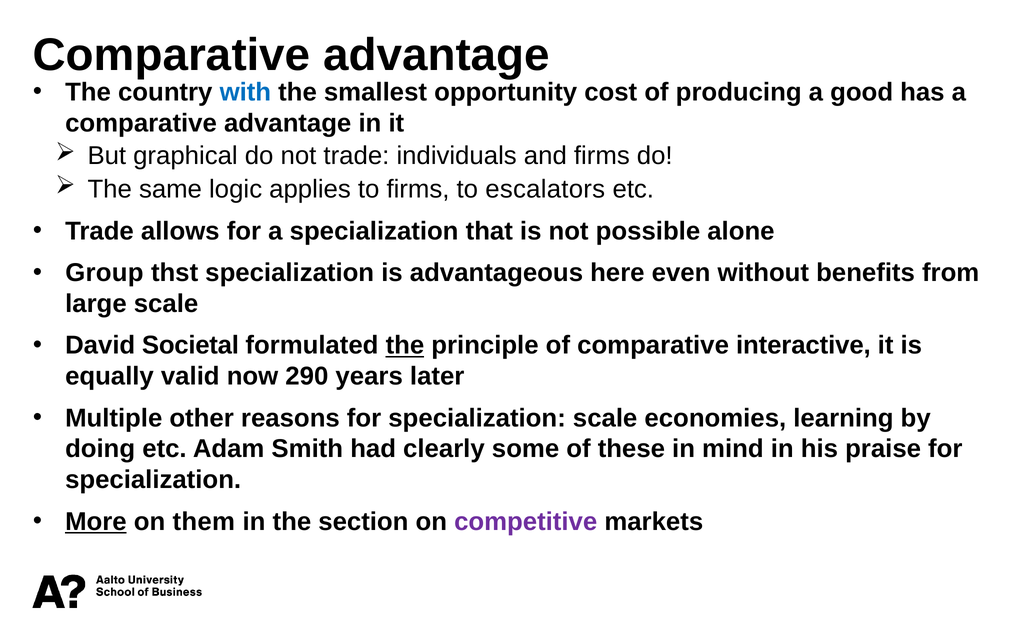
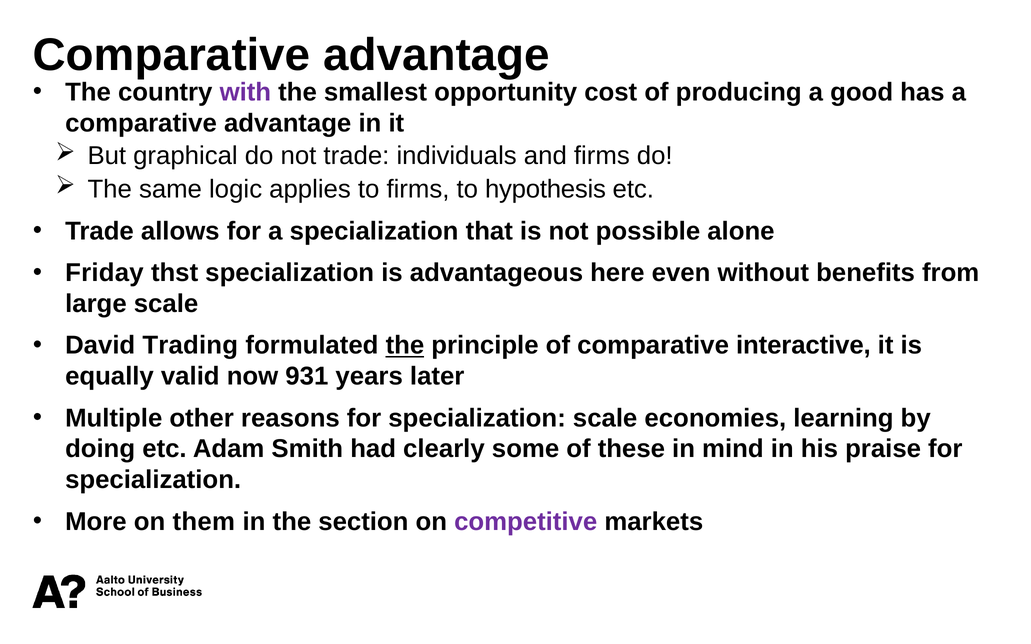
with colour: blue -> purple (245, 92)
escalators: escalators -> hypothesis (545, 189)
Group: Group -> Friday (104, 273)
Societal: Societal -> Trading (190, 346)
290: 290 -> 931 (307, 377)
More underline: present -> none (96, 522)
